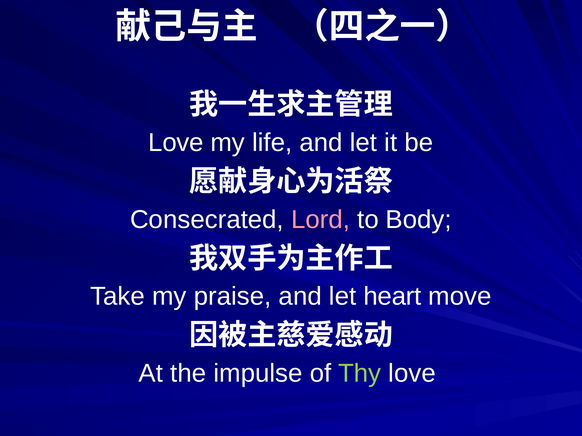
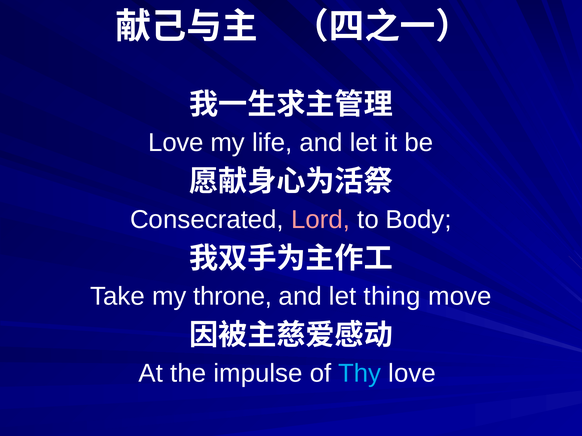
praise: praise -> throne (233, 297)
heart: heart -> thing (392, 297)
Thy colour: light green -> light blue (360, 374)
